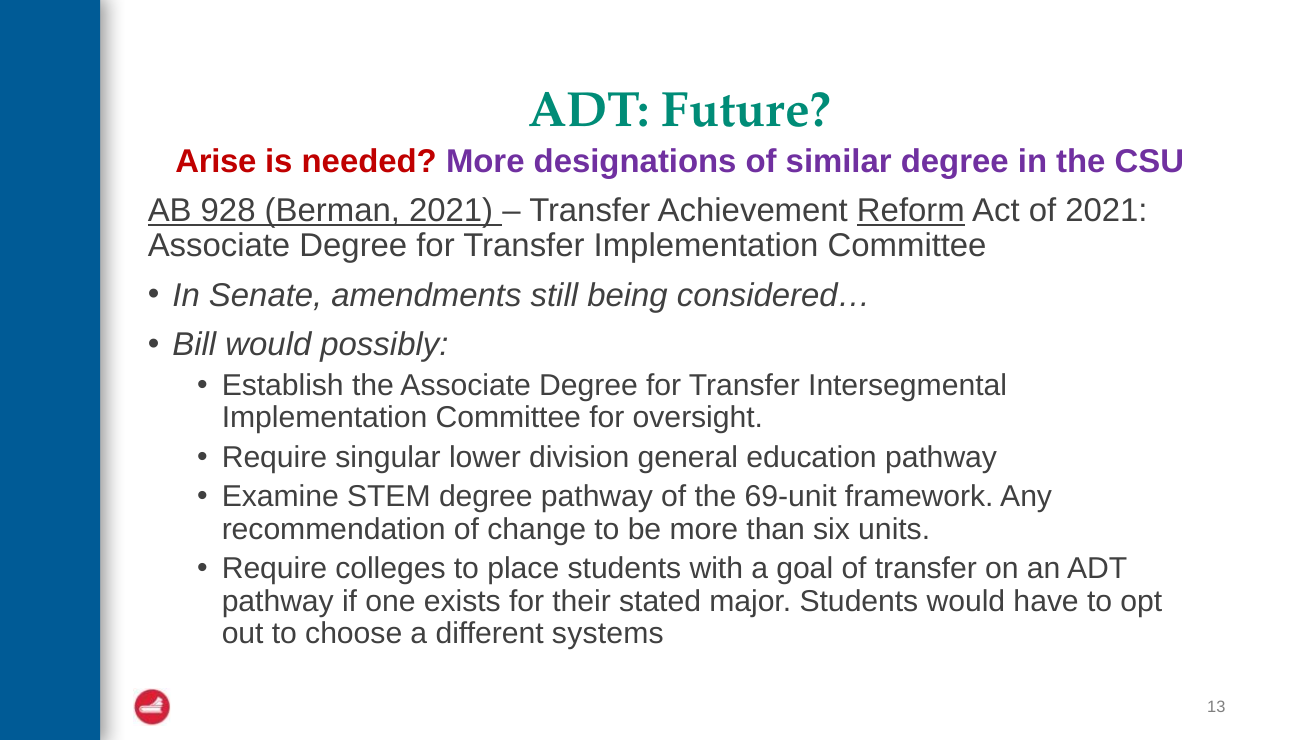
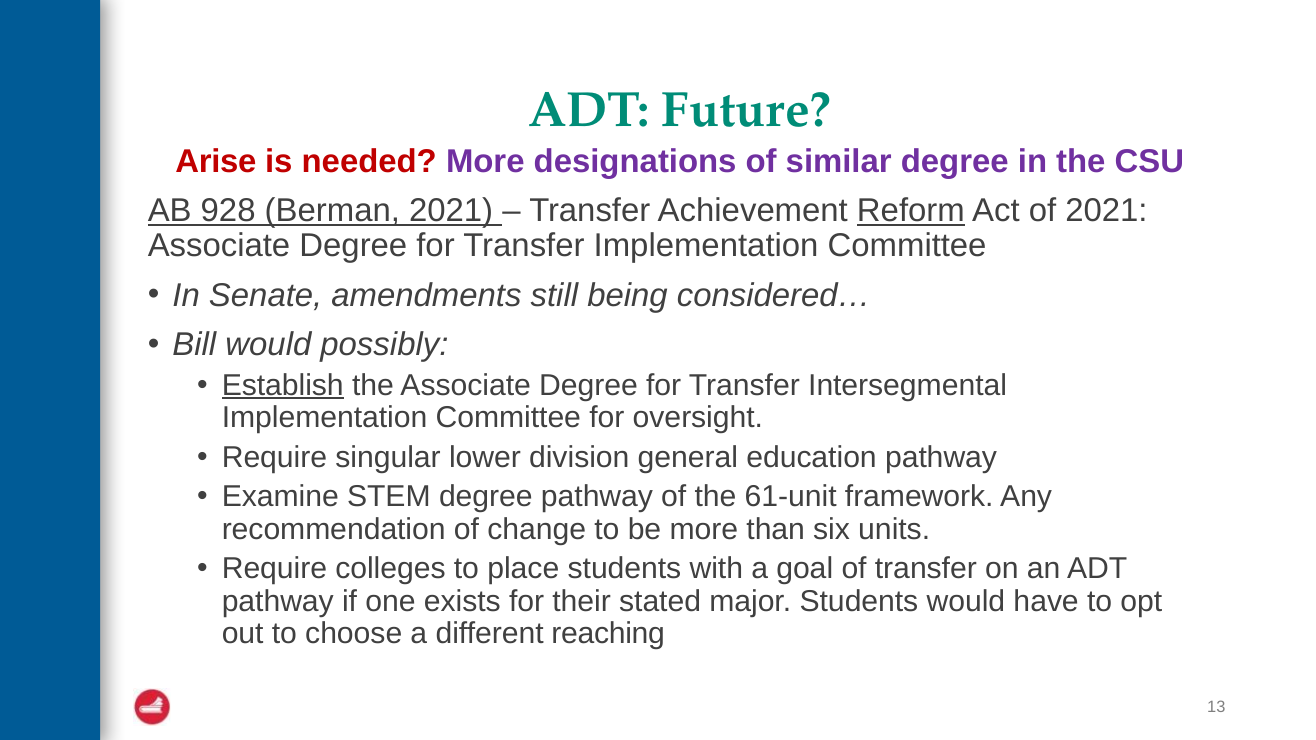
Establish underline: none -> present (283, 386)
69-unit: 69-unit -> 61-unit (791, 497)
systems: systems -> reaching (608, 634)
